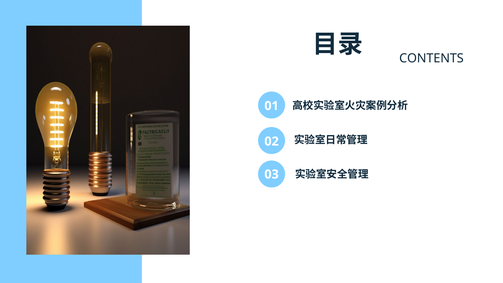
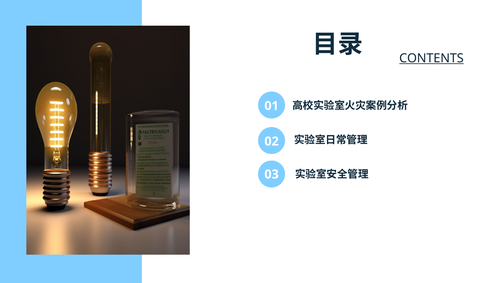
CONTENTS underline: none -> present (431, 58)
